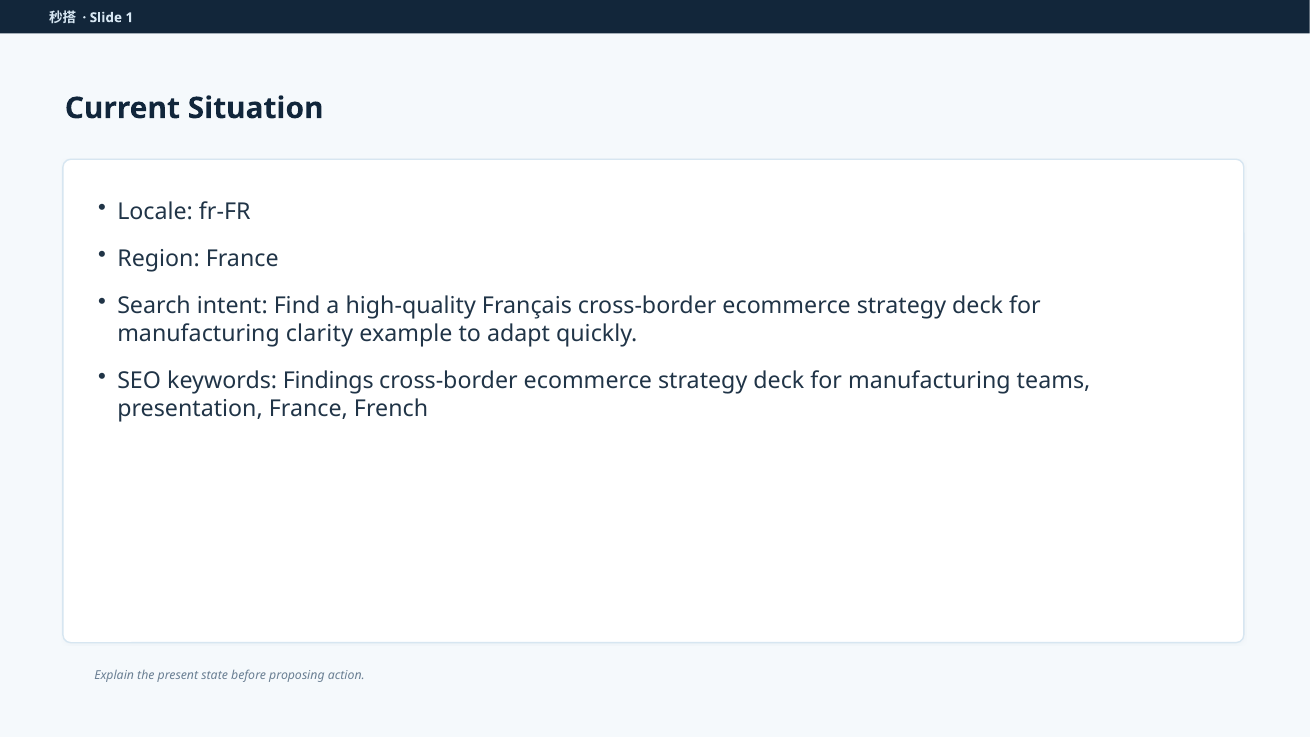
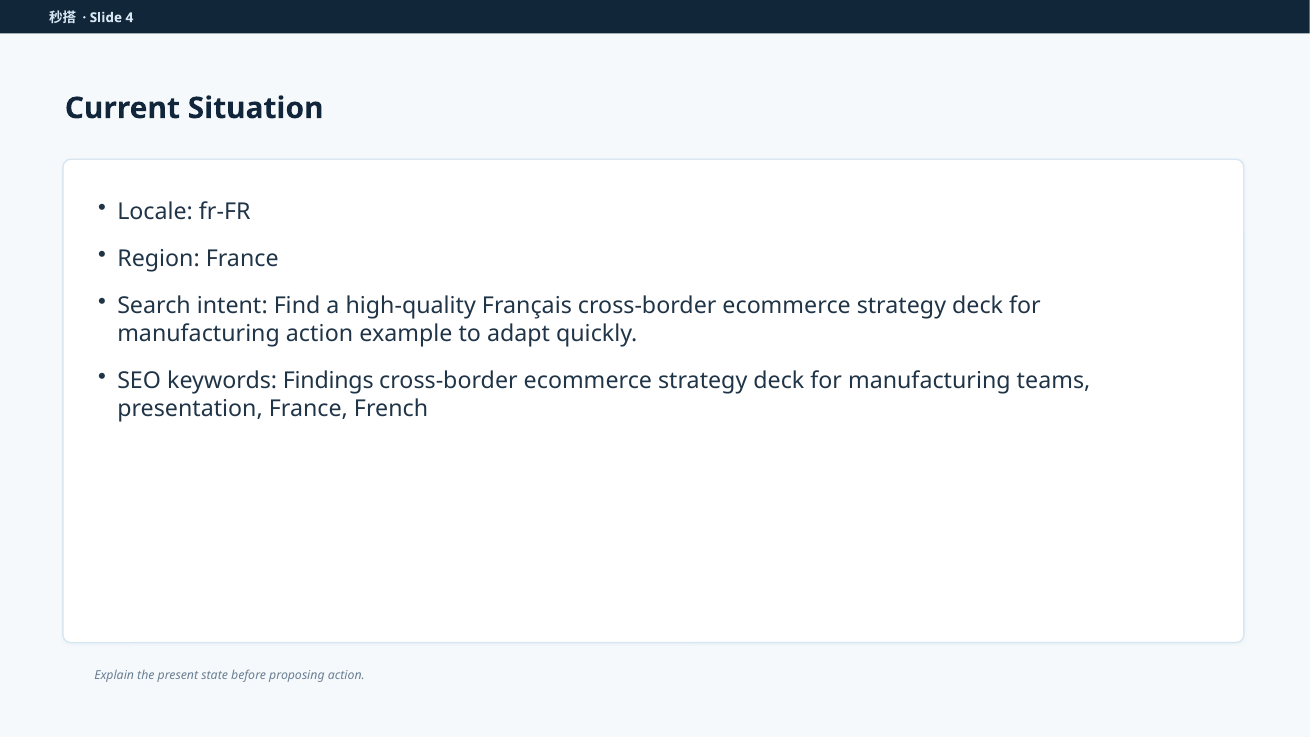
1: 1 -> 4 (129, 18)
manufacturing clarity: clarity -> action (320, 334)
